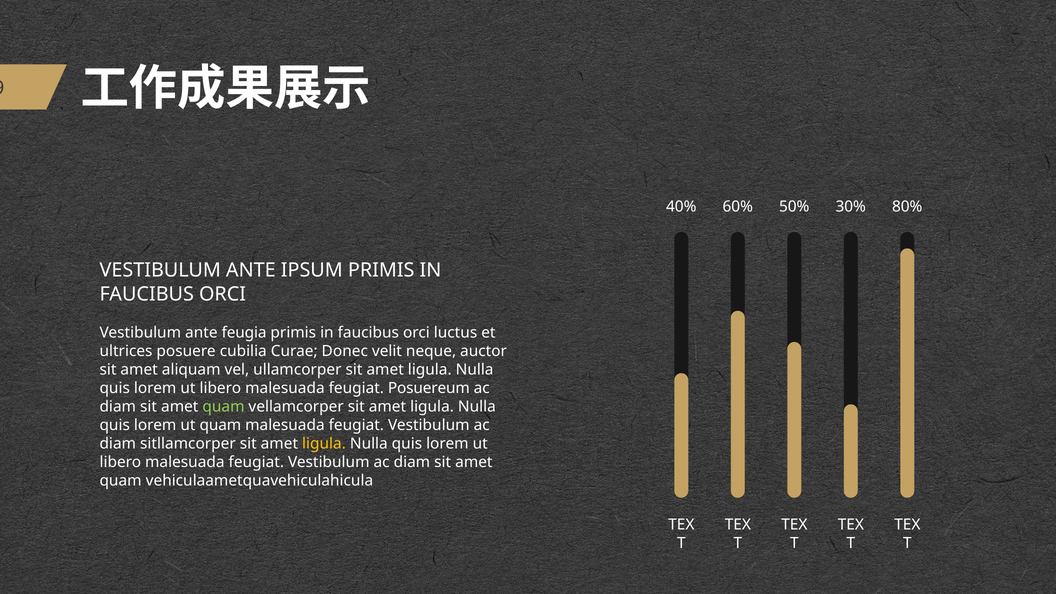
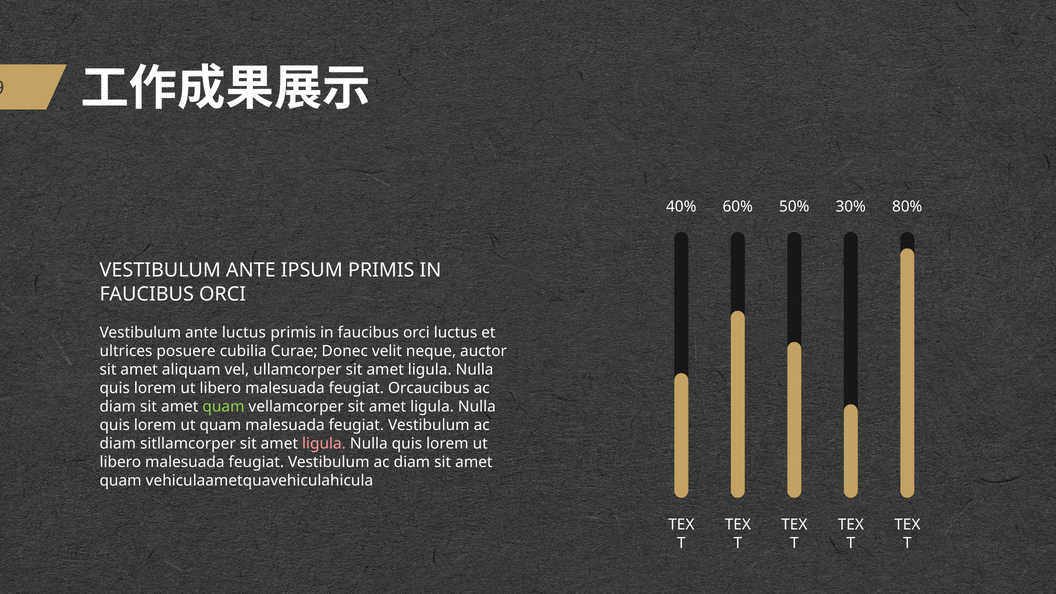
ante feugia: feugia -> luctus (244, 333)
Posuereum: Posuereum -> Orcaucibus (429, 388)
ligula colour: yellow -> pink (324, 443)
